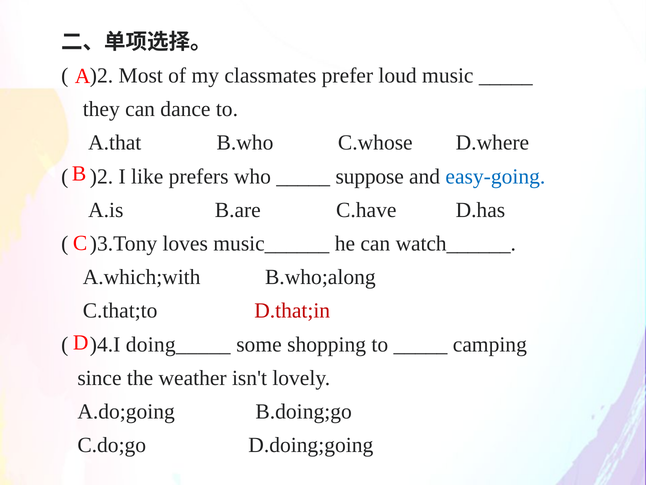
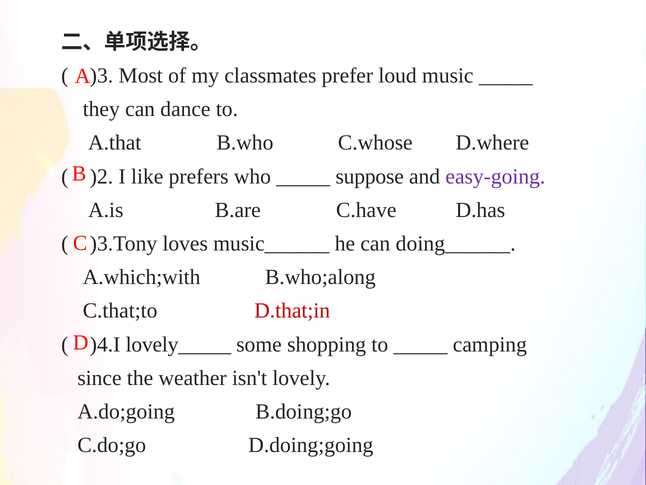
)2: )2 -> )3 (102, 75)
easy-going colour: blue -> purple (495, 176)
watch______: watch______ -> doing______ (456, 243)
doing_____: doing_____ -> lovely_____ (178, 344)
